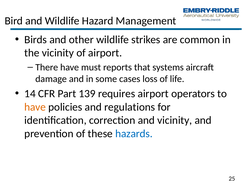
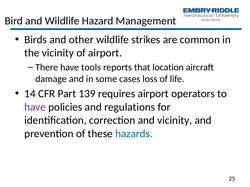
must: must -> tools (91, 67)
systems: systems -> location (168, 67)
have colour: orange -> purple (35, 107)
